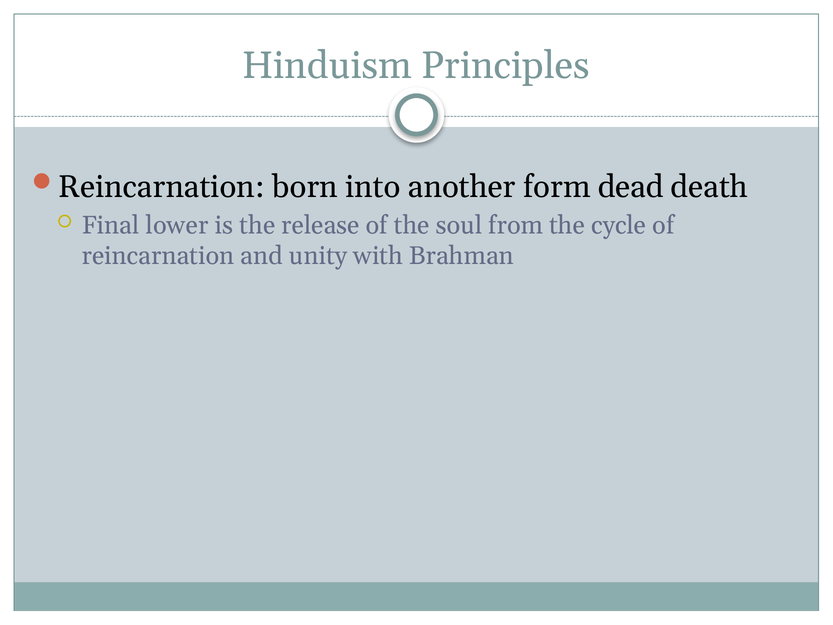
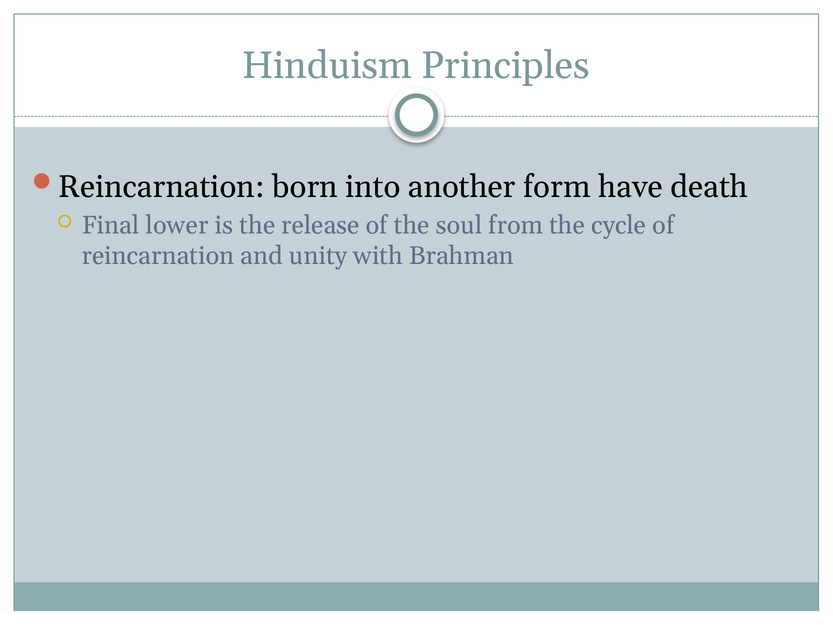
dead: dead -> have (630, 187)
